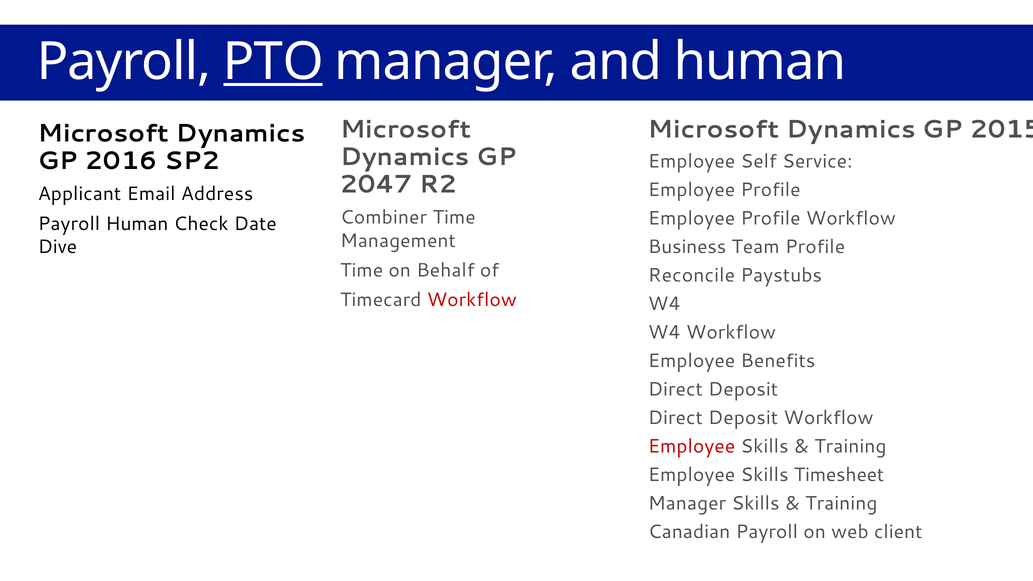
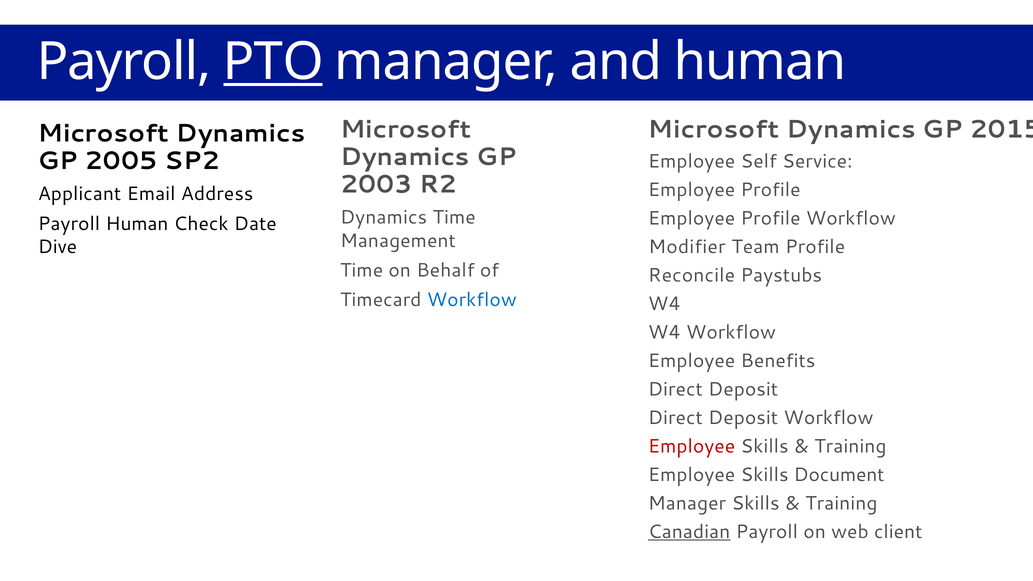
2016: 2016 -> 2005 (121, 161)
2047: 2047 -> 2003 (376, 184)
Combiner: Combiner -> Dynamics (384, 217)
Business: Business -> Modifier (687, 247)
Workflow colour: red -> blue (472, 300)
Timesheet: Timesheet -> Document (839, 475)
Canadian underline: none -> present (689, 532)
